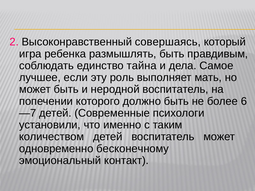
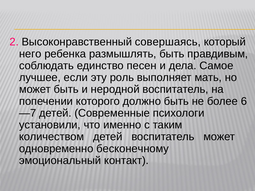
игра: игра -> него (30, 54)
тайна: тайна -> песен (142, 66)
